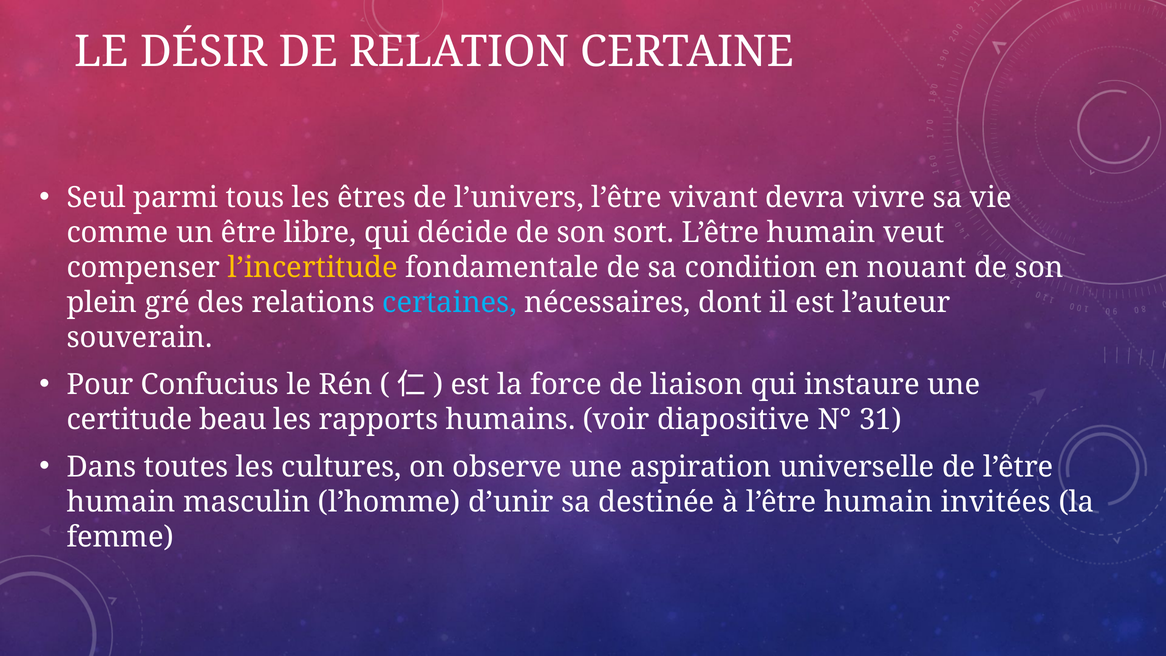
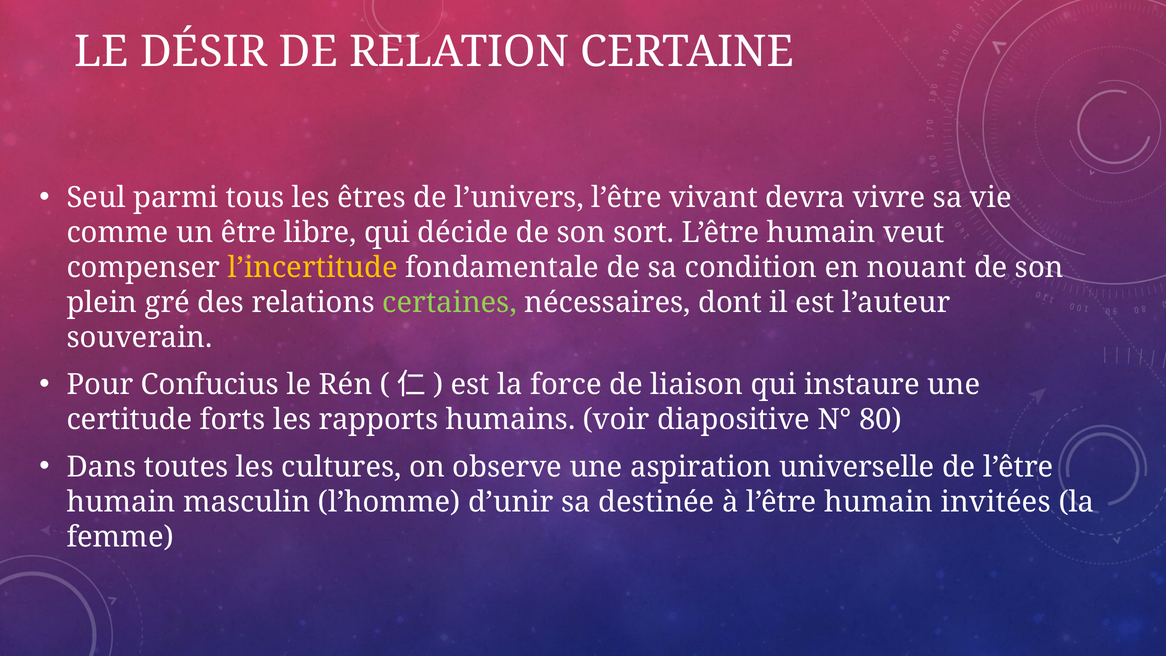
certaines colour: light blue -> light green (450, 303)
beau: beau -> forts (233, 420)
31: 31 -> 80 (880, 420)
